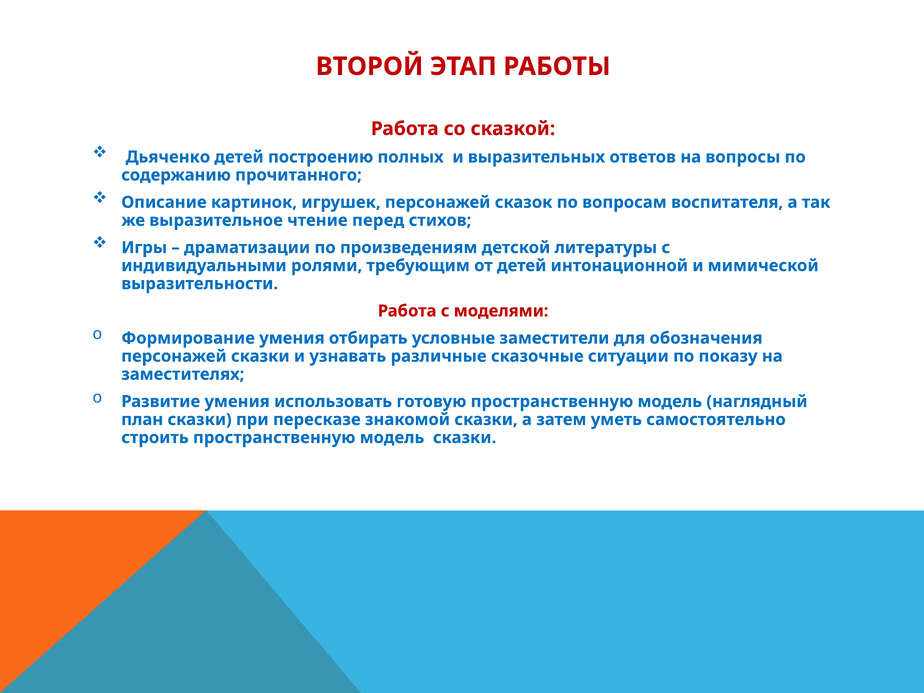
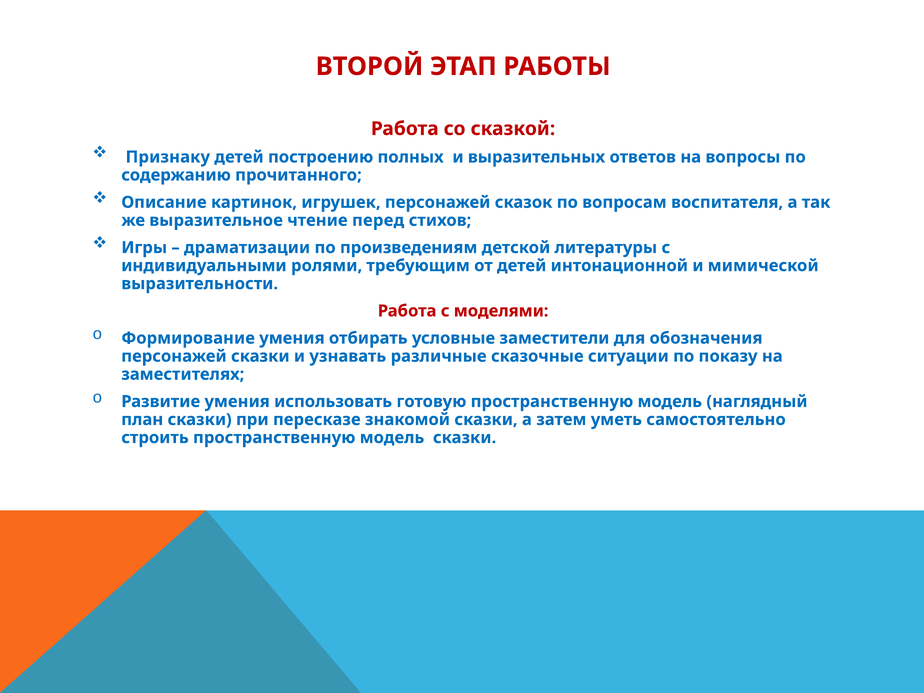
Дьяченко: Дьяченко -> Признаку (168, 157)
